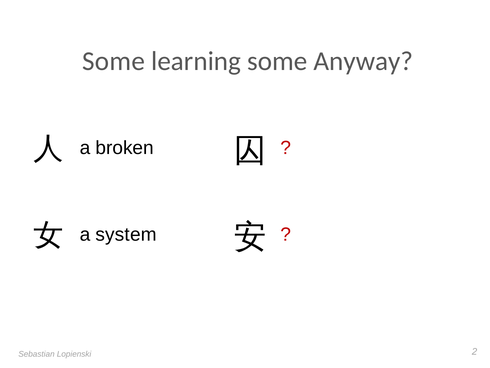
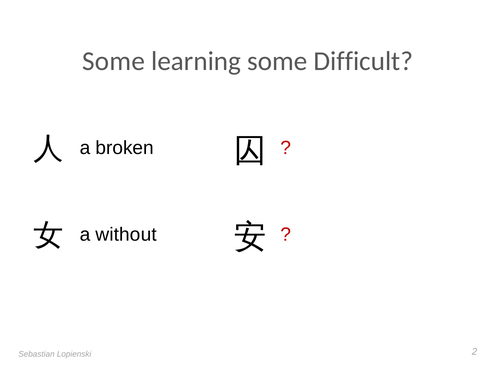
Anyway: Anyway -> Difficult (363, 61)
system: system -> without (126, 234)
